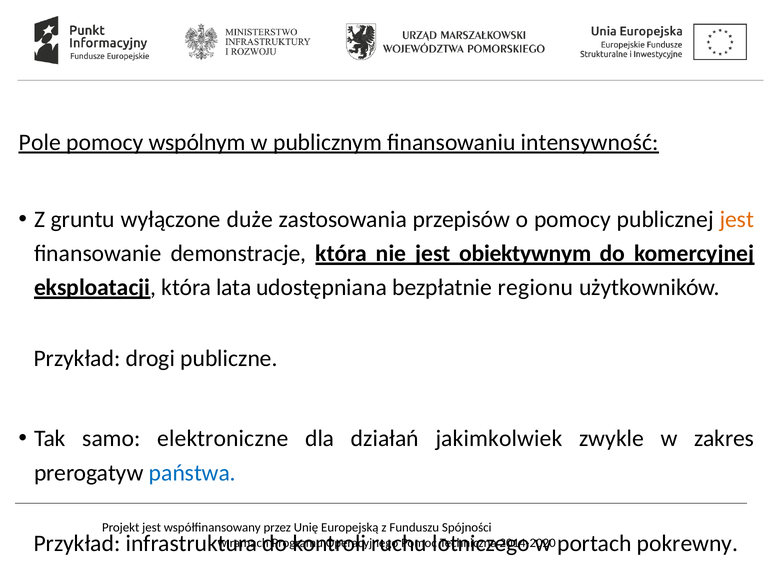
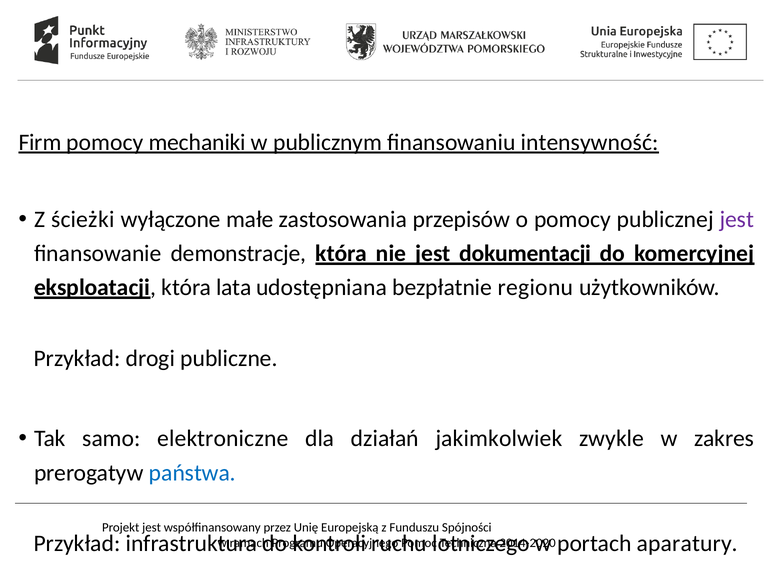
Pole: Pole -> Firm (40, 142)
wspólnym: wspólnym -> mechaniki (197, 142)
gruntu: gruntu -> ścieżki (83, 220)
duże: duże -> małe (250, 220)
jest colour: orange -> purple (737, 220)
obiektywnym: obiektywnym -> dokumentacji (525, 254)
pokrewny: pokrewny -> aparatury (687, 544)
